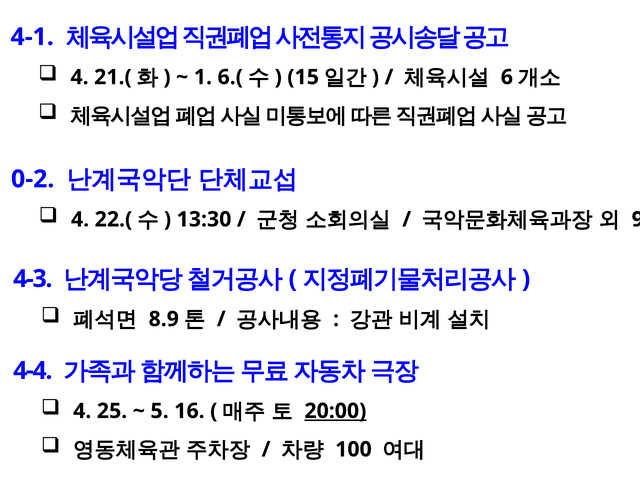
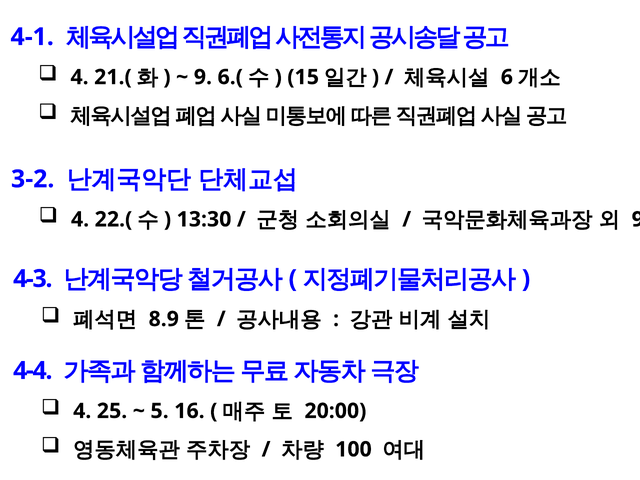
1: 1 -> 9 (203, 77)
0-2: 0-2 -> 3-2 (33, 179)
20:00 underline: present -> none (335, 411)
